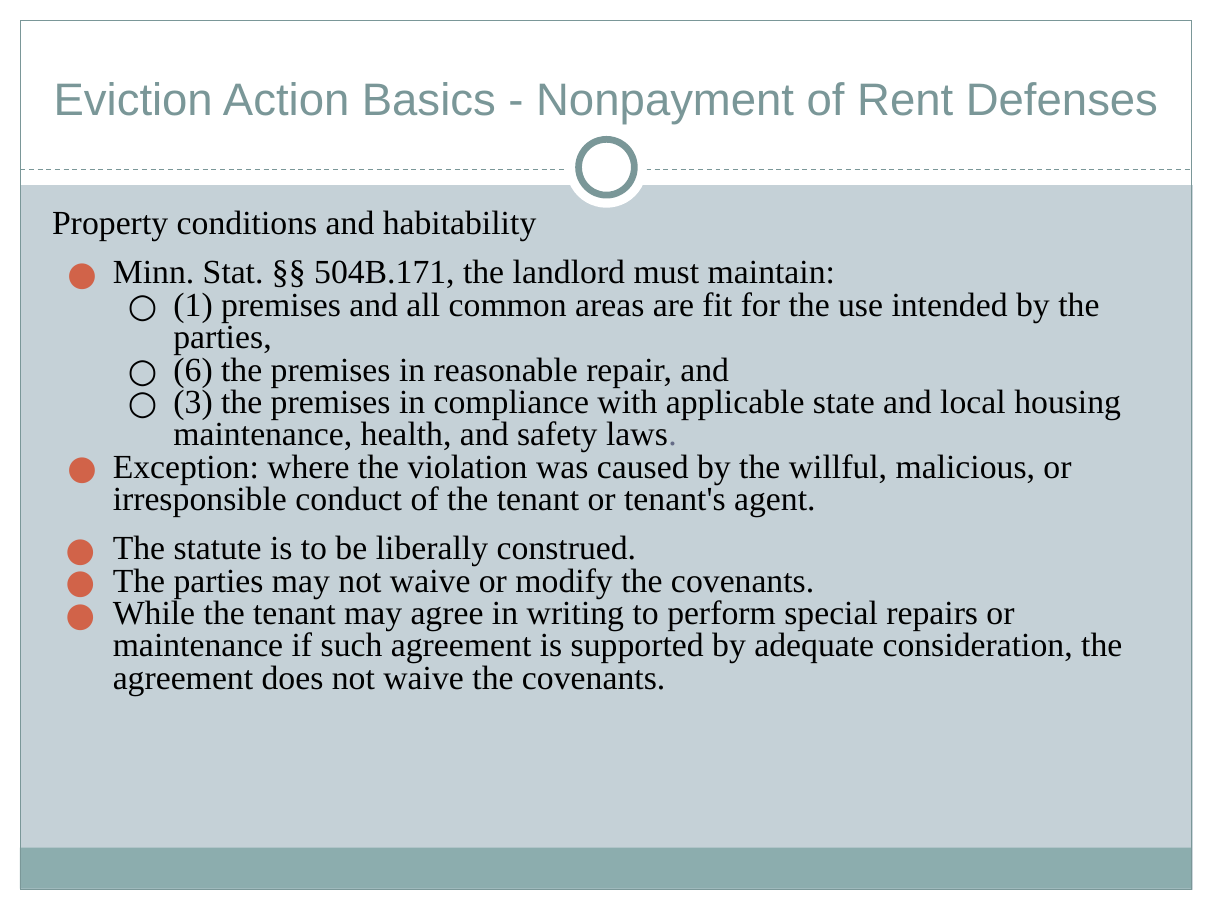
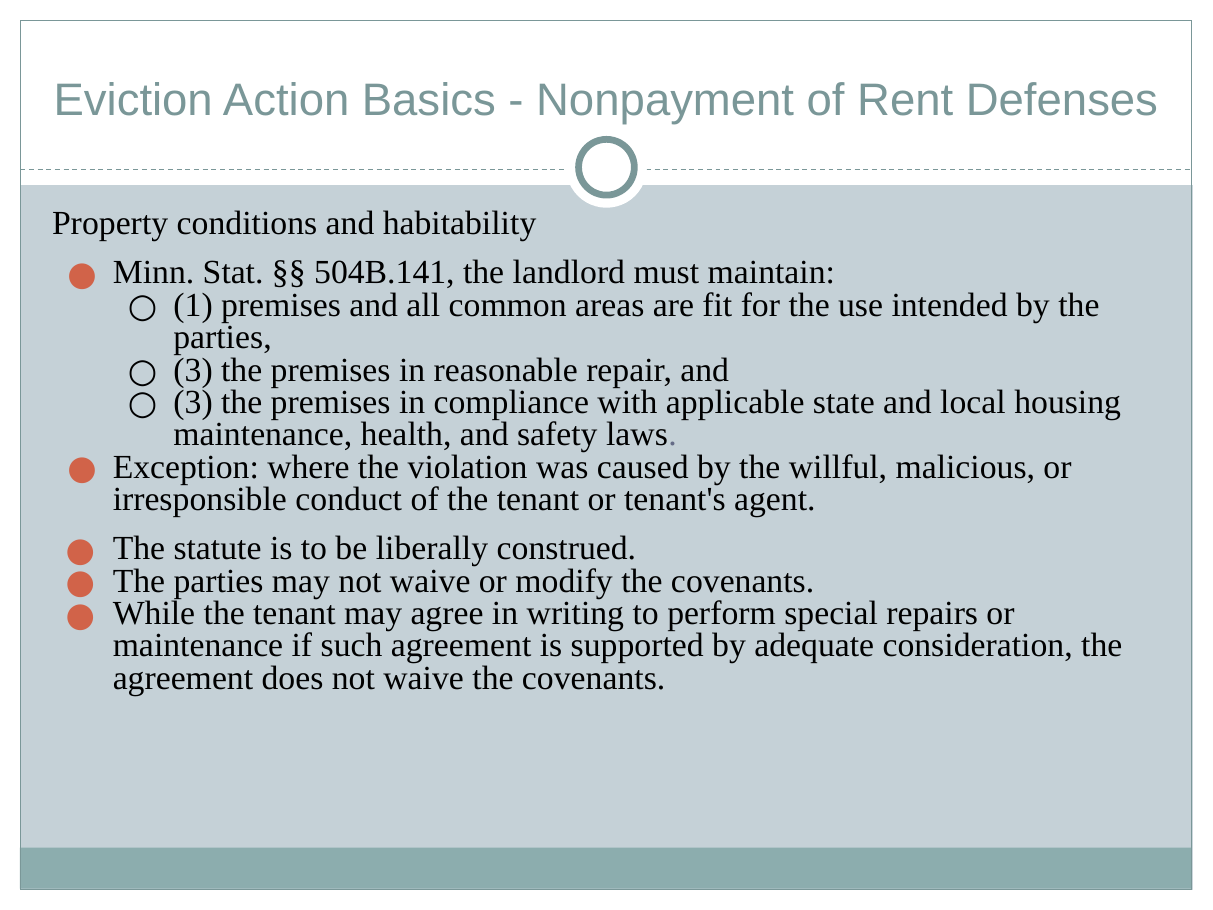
504B.171: 504B.171 -> 504B.141 (384, 273)
6: 6 -> 3 (193, 370)
